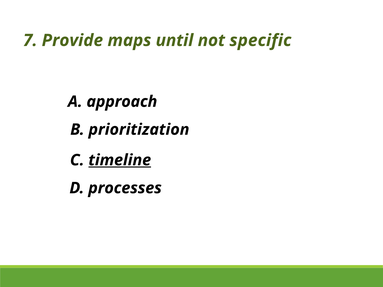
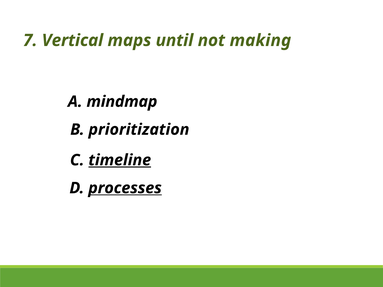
Provide: Provide -> Vertical (72, 40)
specific: specific -> making (260, 40)
approach: approach -> mindmap (122, 102)
processes underline: none -> present (125, 188)
